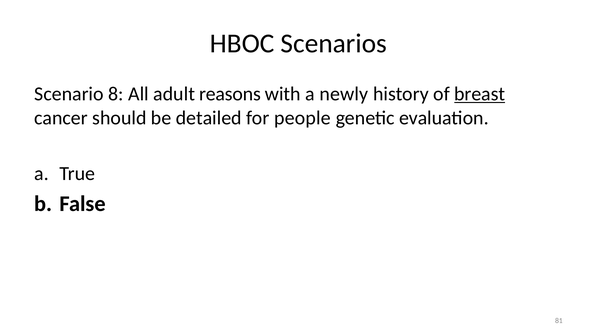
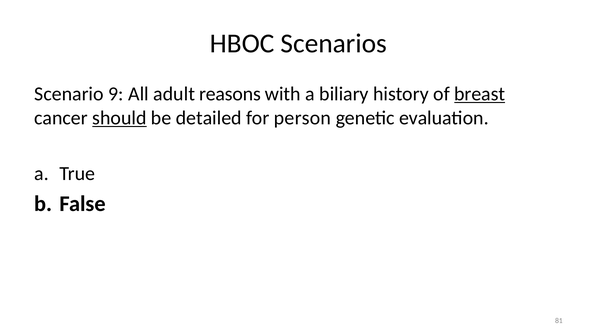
8: 8 -> 9 (116, 94)
newly: newly -> biliary (344, 94)
should underline: none -> present (119, 118)
people: people -> person (302, 118)
